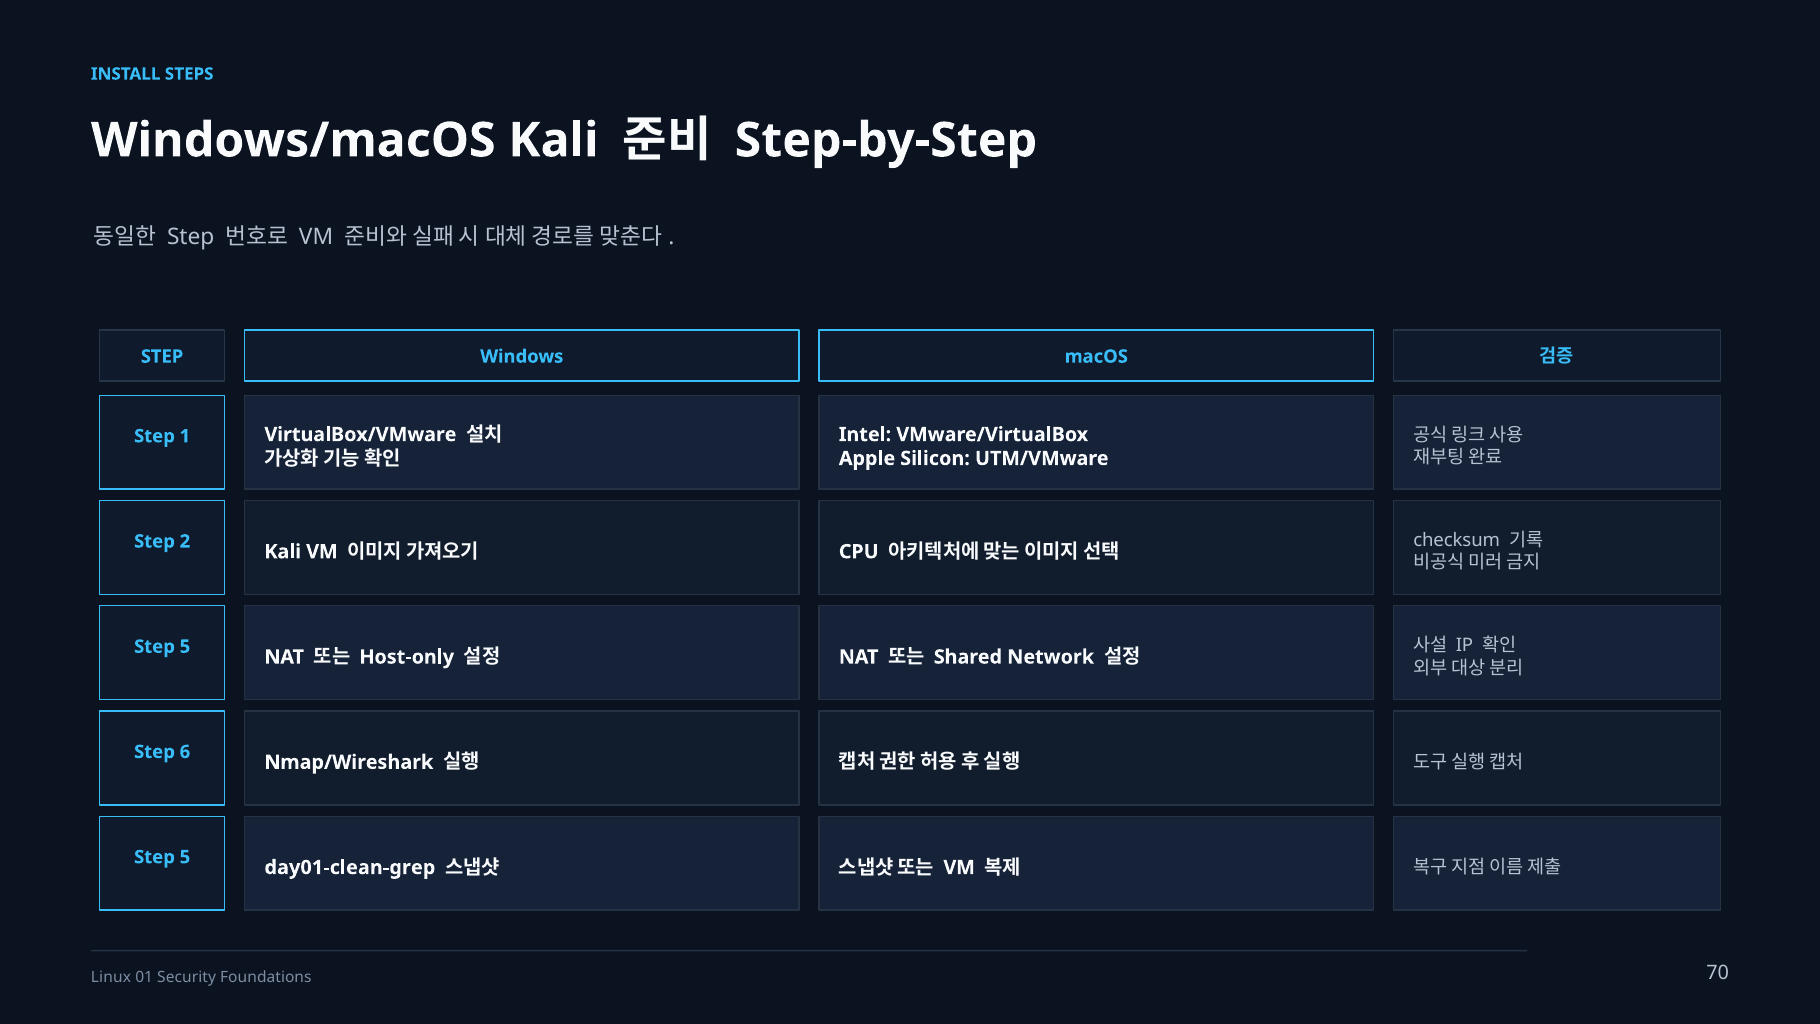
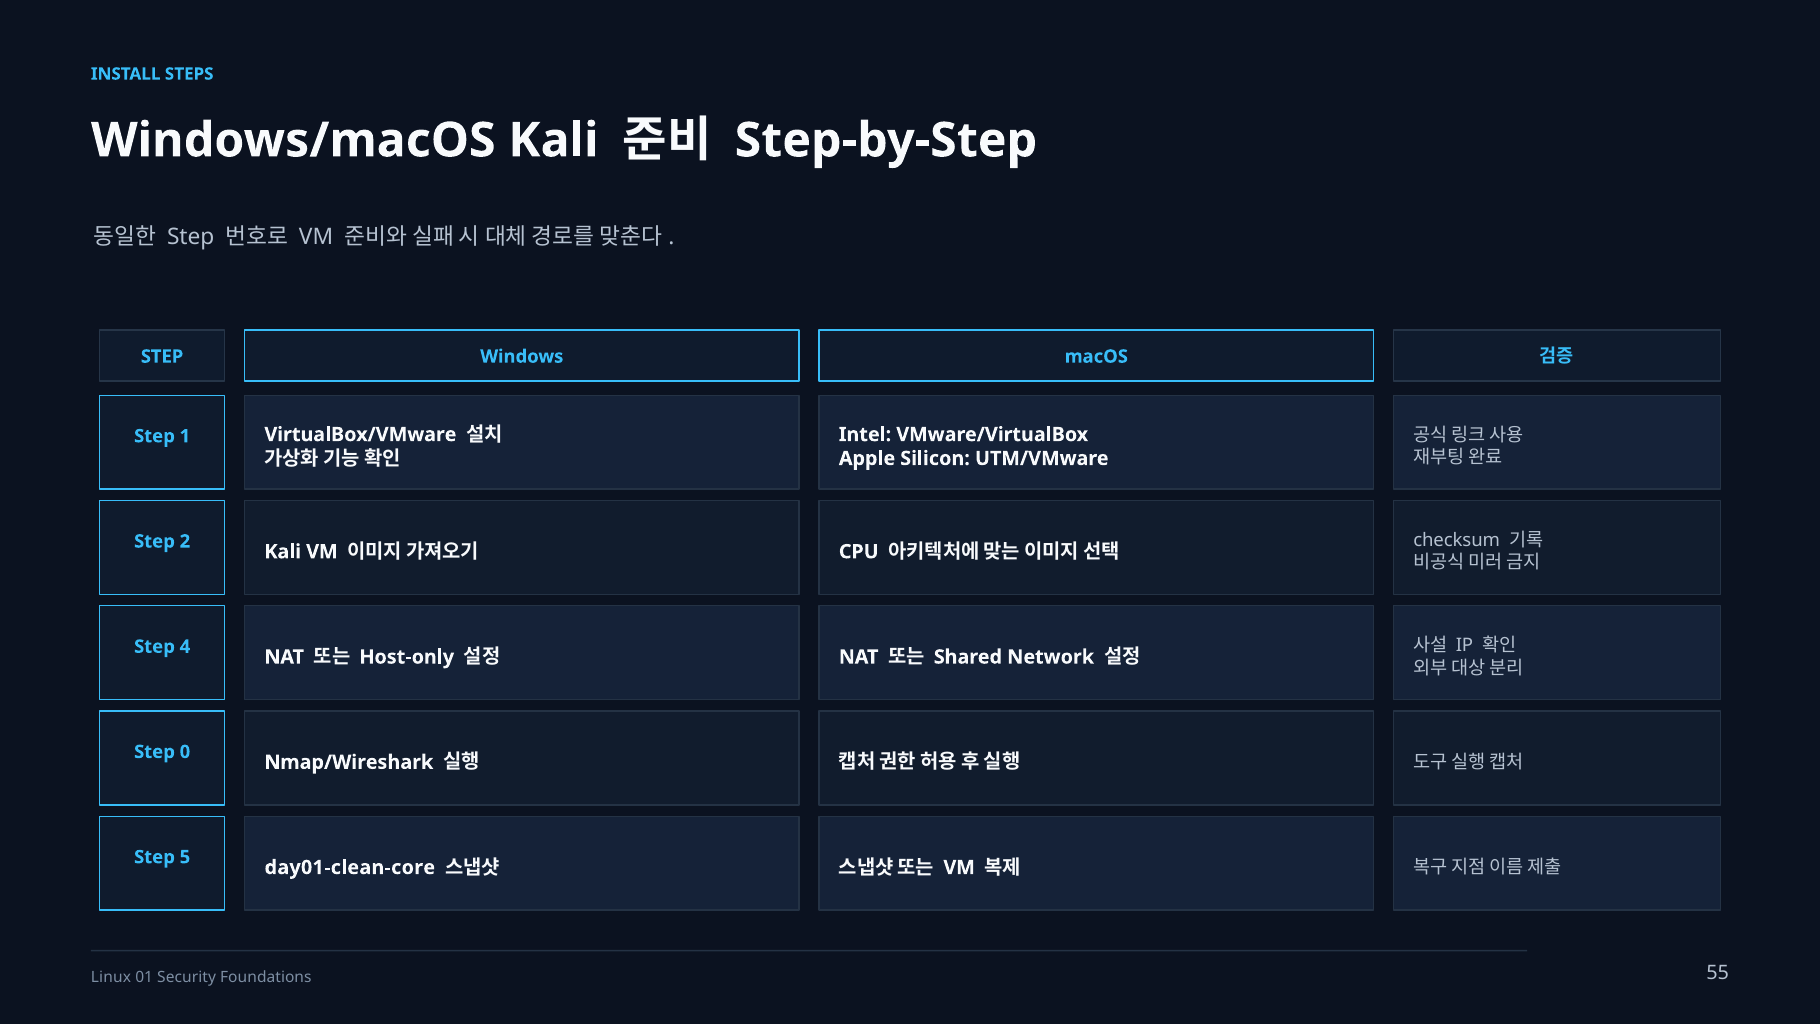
5: 5 -> 4 (185, 646)
6: 6 -> 0 (185, 752)
day01-clean-grep: day01-clean-grep -> day01-clean-core (350, 867)
70: 70 -> 55 (1718, 973)
